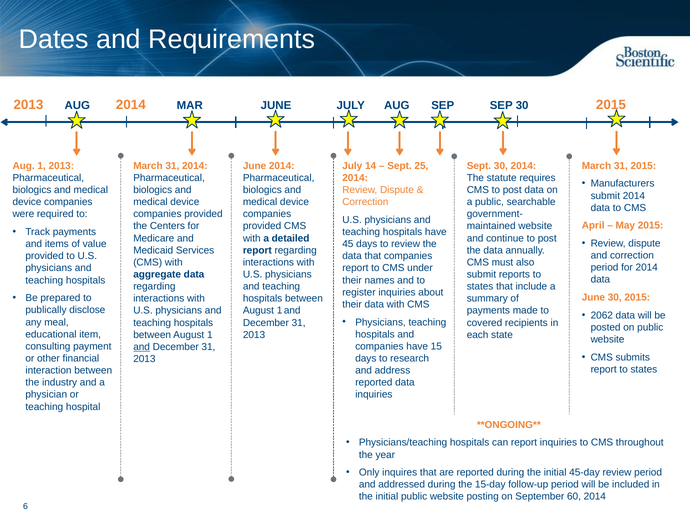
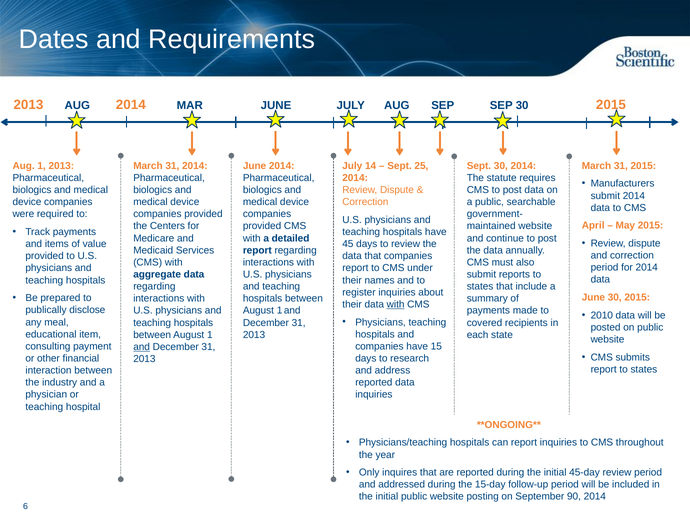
with underline: none -> present (396, 304)
2062: 2062 -> 2010 (602, 315)
60: 60 -> 90 (574, 496)
